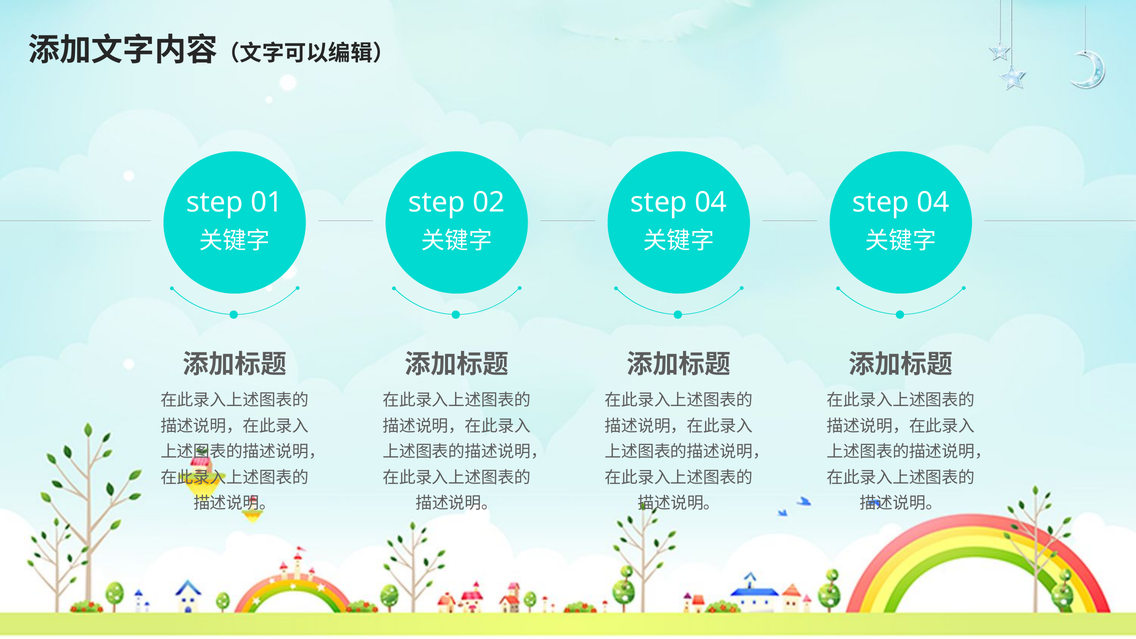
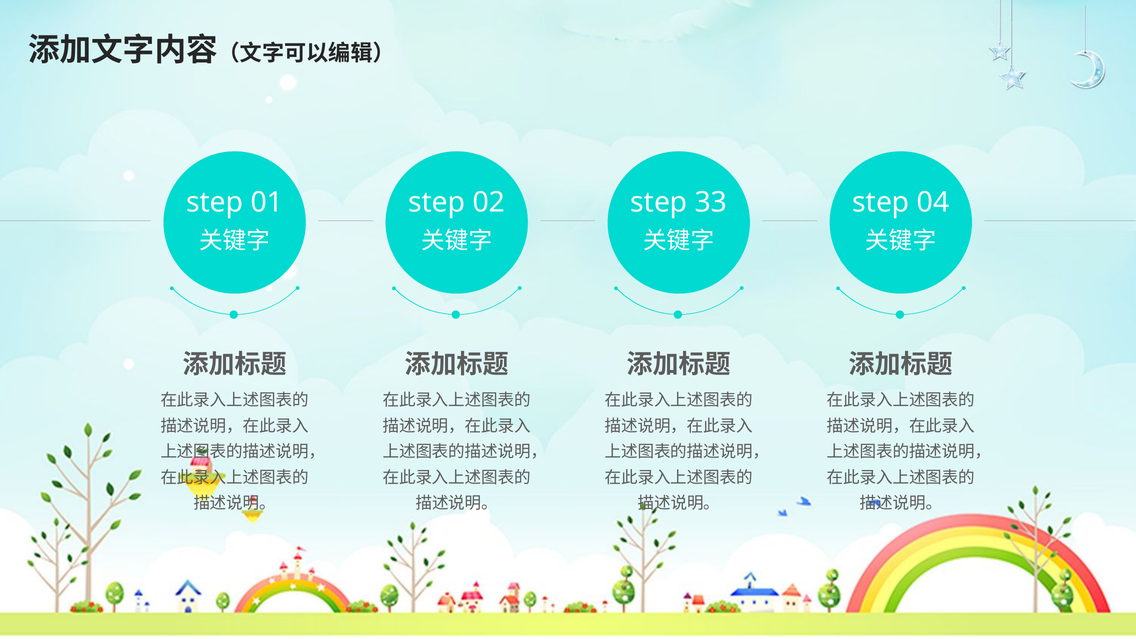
04: 04 -> 33 (711, 203)
